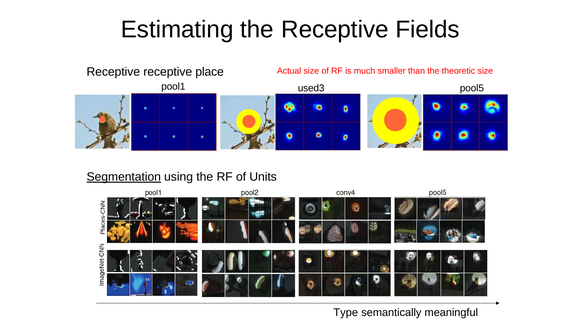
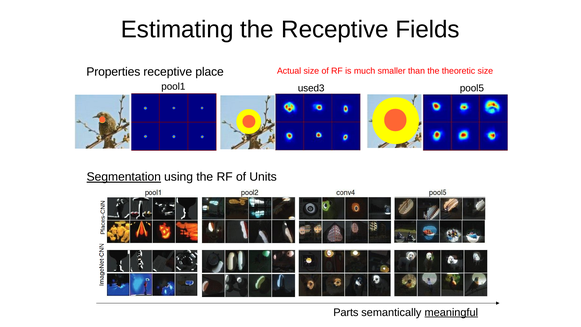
Receptive: Receptive -> Properties (113, 72)
Type: Type -> Parts (346, 312)
meaningful underline: none -> present (451, 312)
